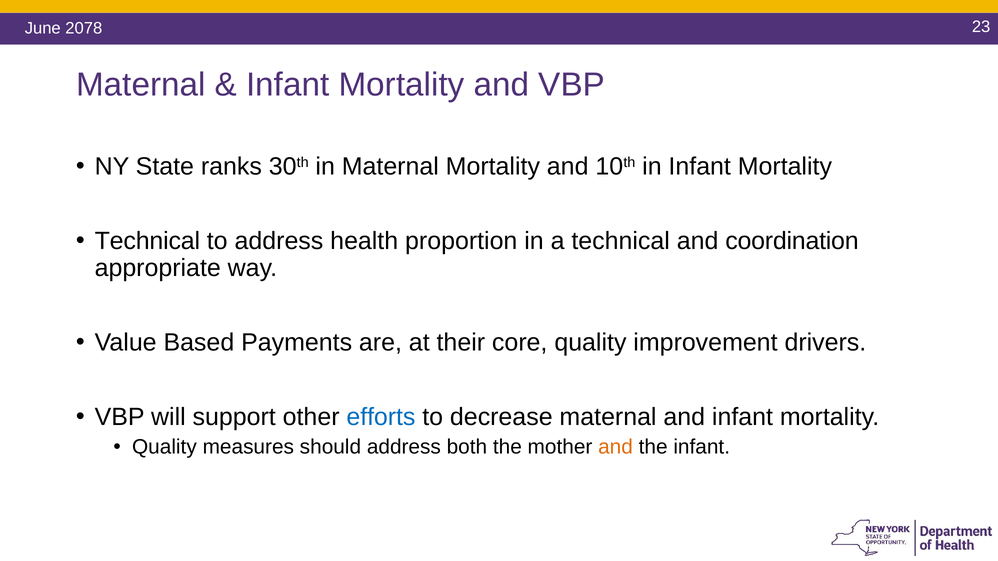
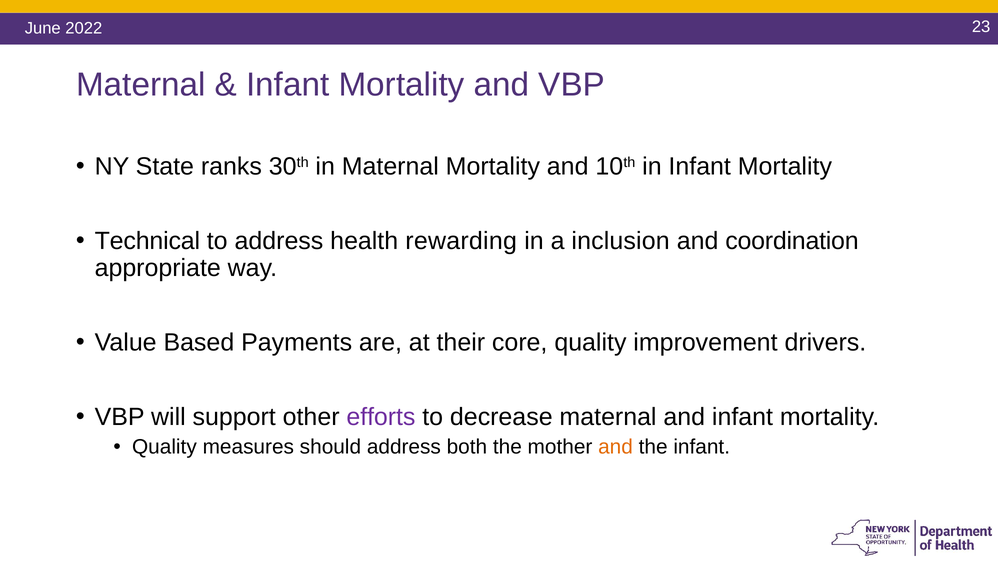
2078: 2078 -> 2022 (84, 29)
proportion: proportion -> rewarding (461, 241)
a technical: technical -> inclusion (621, 241)
efforts colour: blue -> purple (381, 417)
